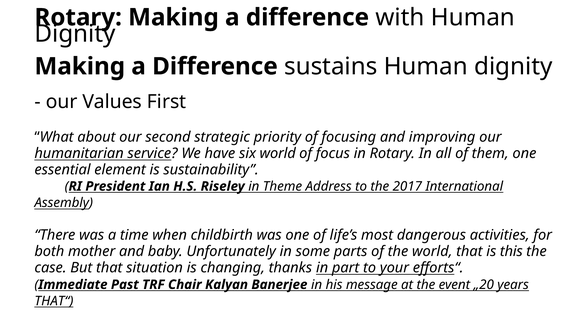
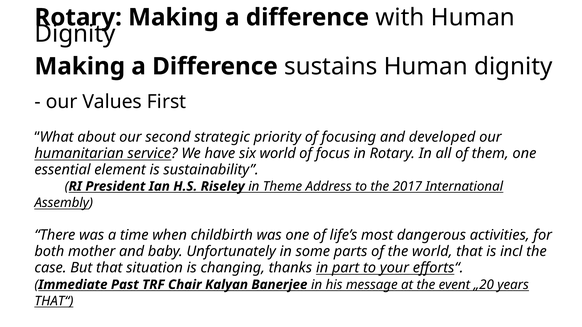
improving: improving -> developed (442, 137)
this: this -> incl (511, 252)
